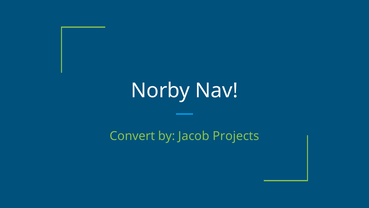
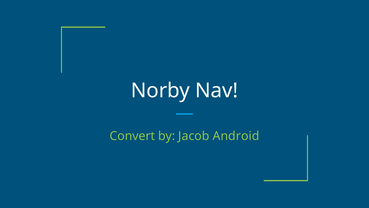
Projects: Projects -> Android (236, 136)
